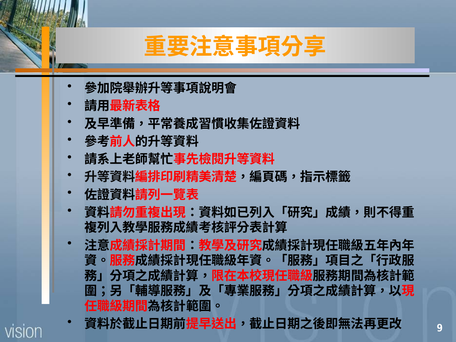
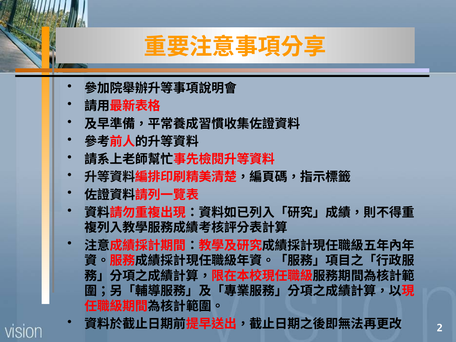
9: 9 -> 2 (440, 328)
